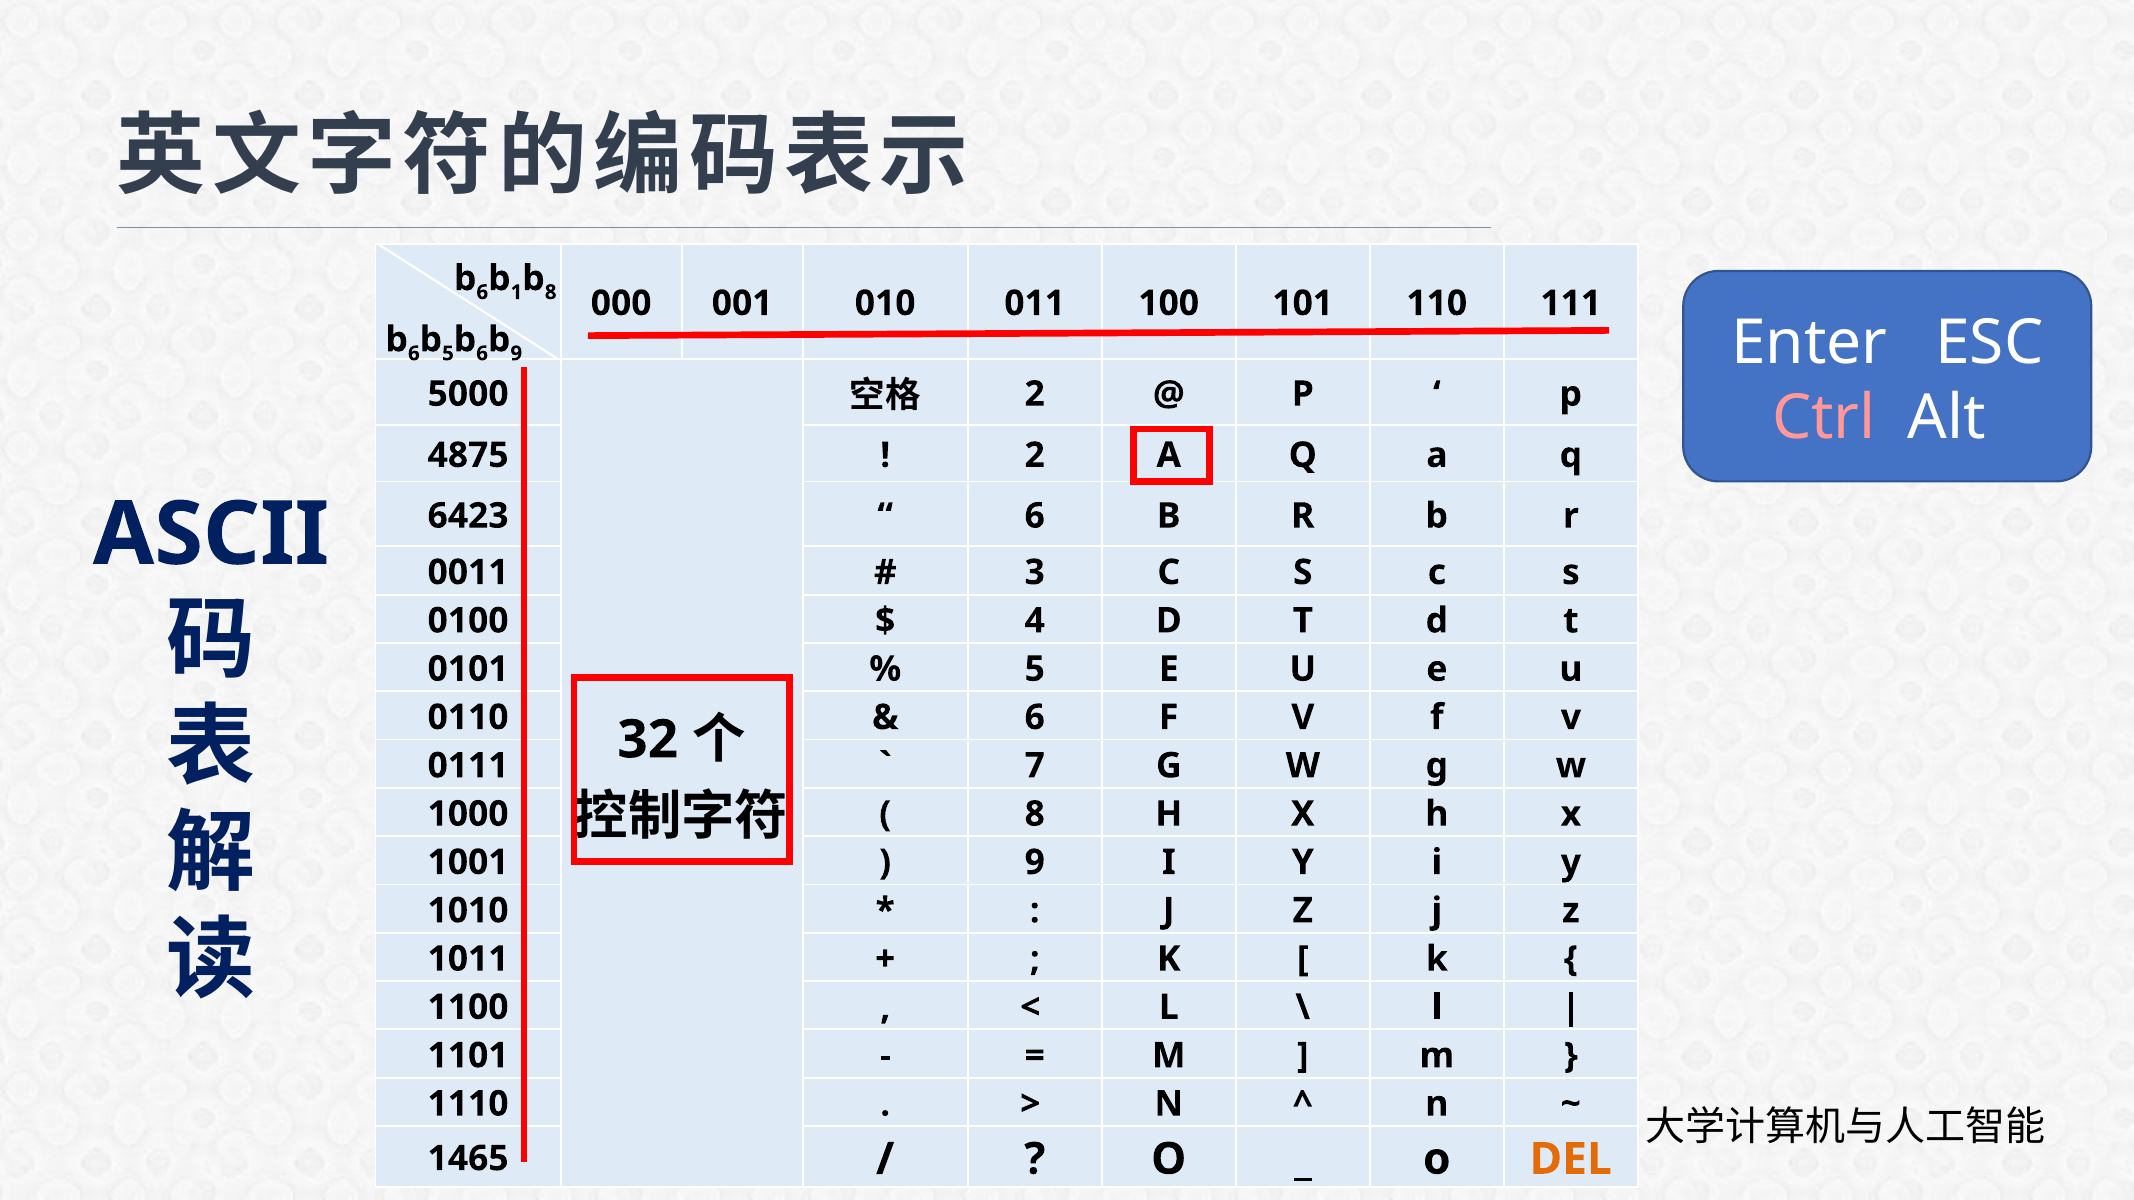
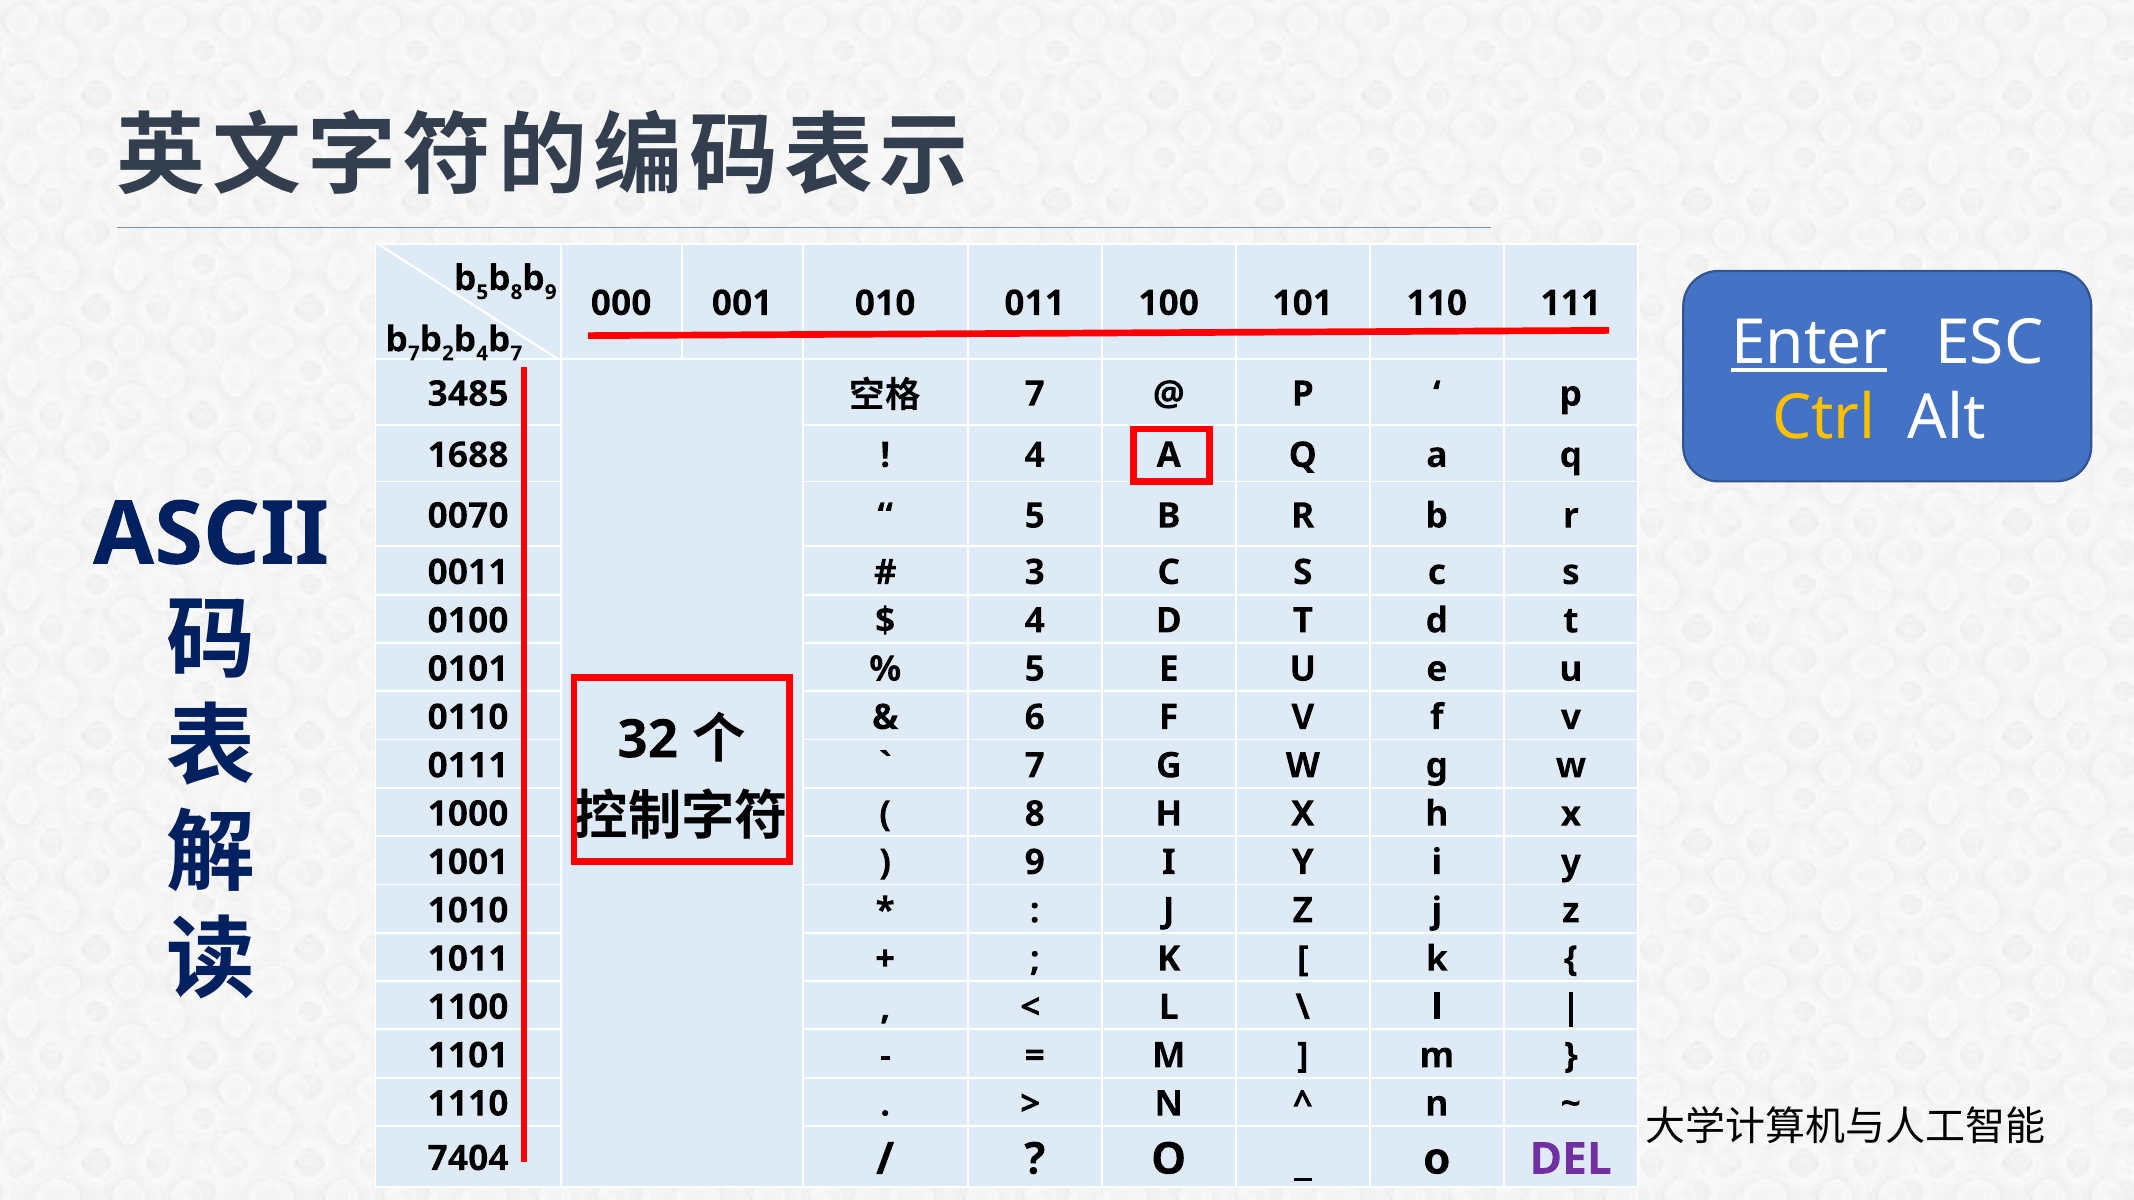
6: 6 -> 5 (482, 292)
b 1: 1 -> 8 (516, 292)
b 8: 8 -> 9 (551, 292)
Enter underline: none -> present (1809, 343)
6: 6 -> 7 (414, 354)
b 5: 5 -> 2 (448, 354)
6: 6 -> 4 (482, 354)
9: 9 -> 7 (516, 354)
2: 2 -> 7 (1035, 394)
5000: 5000 -> 3485 (468, 394)
Ctrl colour: pink -> yellow (1824, 418)
4875: 4875 -> 1688 (468, 455)
2: 2 -> 4 (1035, 455)
6423: 6423 -> 0070 (468, 516)
6: 6 -> 5 (1035, 516)
1465: 1465 -> 7404 (468, 1159)
DEL colour: orange -> purple (1571, 1159)
